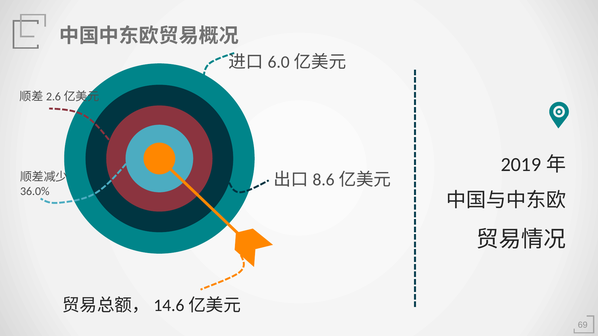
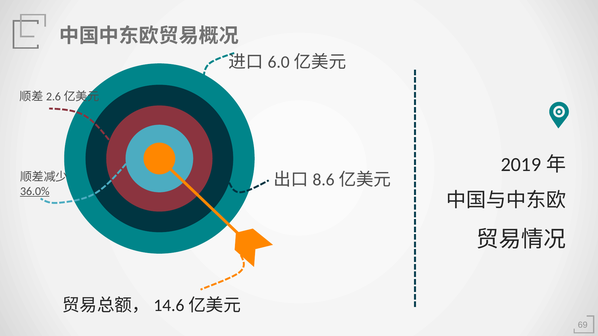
36.0% underline: none -> present (35, 191)
